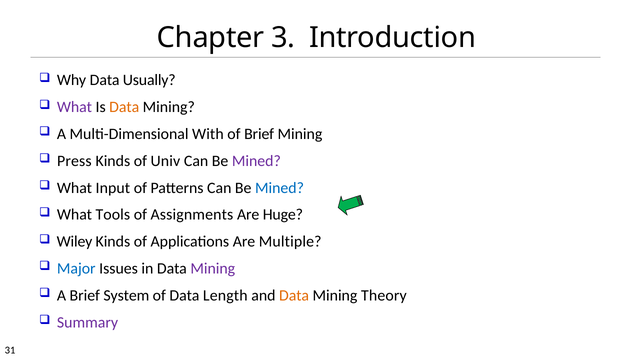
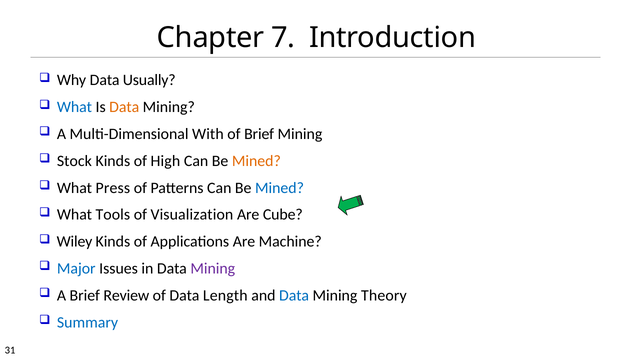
3: 3 -> 7 (283, 37)
What colour: purple -> blue (74, 107)
Press: Press -> Stock (74, 161)
Univ: Univ -> High (165, 161)
Mined colour: purple -> orange (256, 161)
Input: Input -> Press (113, 188)
Assignments: Assignments -> Visualization (192, 215)
Huge: Huge -> Cube (283, 215)
Multiple: Multiple -> Machine (290, 242)
System: System -> Review (126, 296)
Data colour: orange -> blue (294, 296)
Summary colour: purple -> blue (87, 322)
